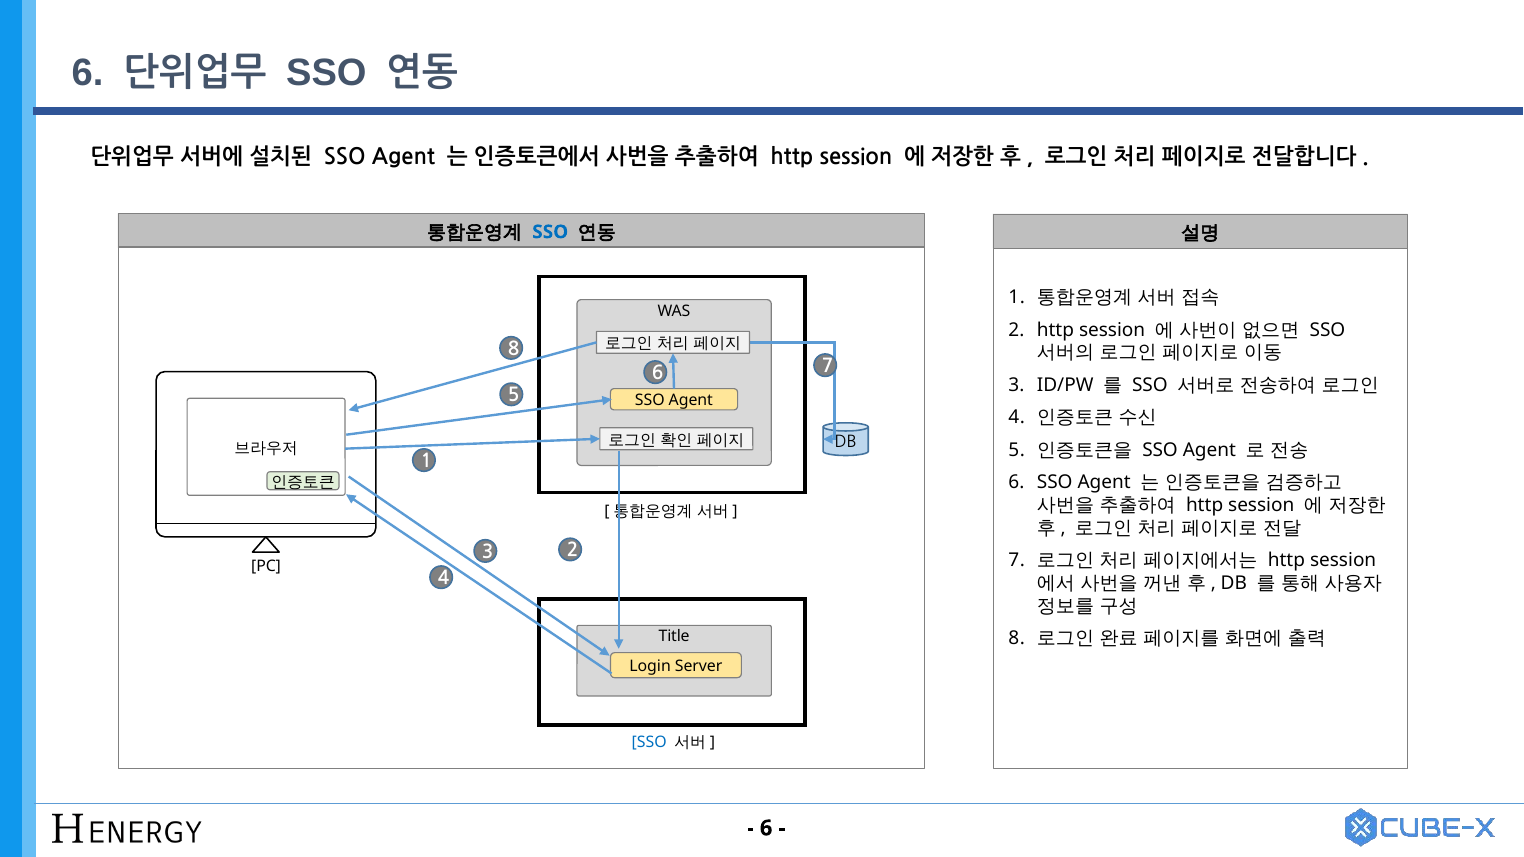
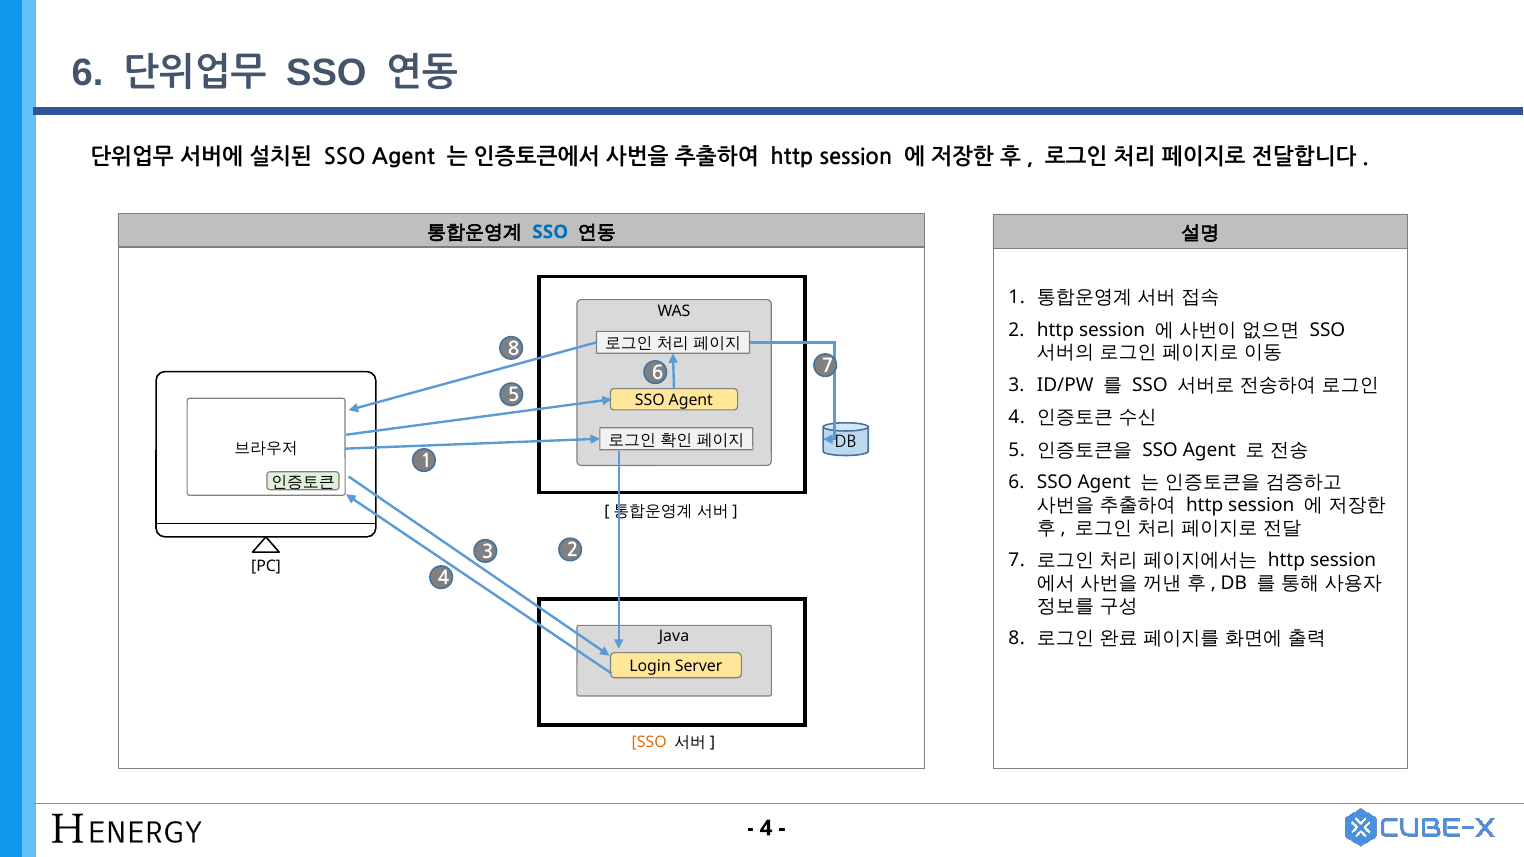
Title: Title -> Java (674, 637)
SSO colour: blue -> orange (649, 743)
6: 6 -> 4 (766, 828)
